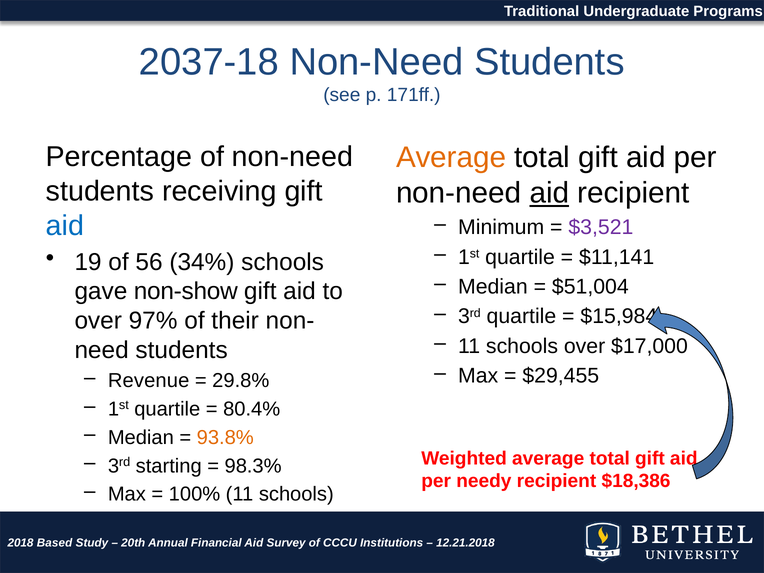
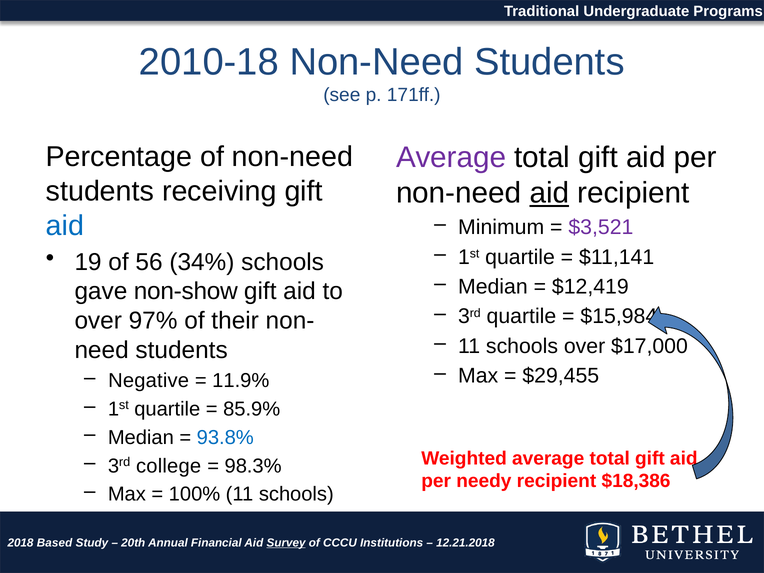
2037-18: 2037-18 -> 2010-18 (209, 62)
Average colour: orange -> purple (451, 157)
$51,004: $51,004 -> $12,419 (590, 287)
Revenue: Revenue -> Negative (149, 381)
29.8%: 29.8% -> 11.9% (241, 381)
80.4%: 80.4% -> 85.9% (252, 409)
93.8% colour: orange -> blue (225, 437)
starting: starting -> college (169, 466)
Survey underline: none -> present (286, 543)
